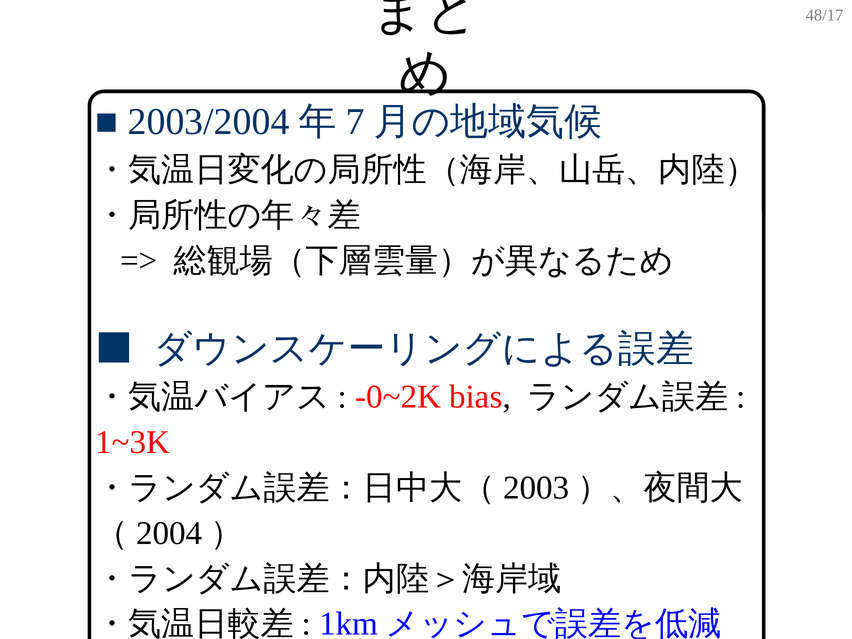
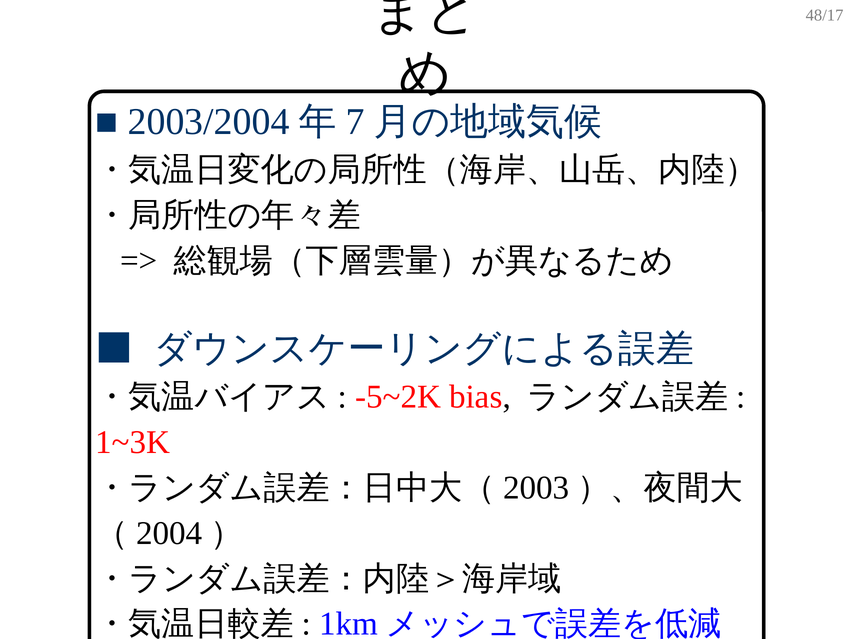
-0~2K: -0~2K -> -5~2K (398, 397)
